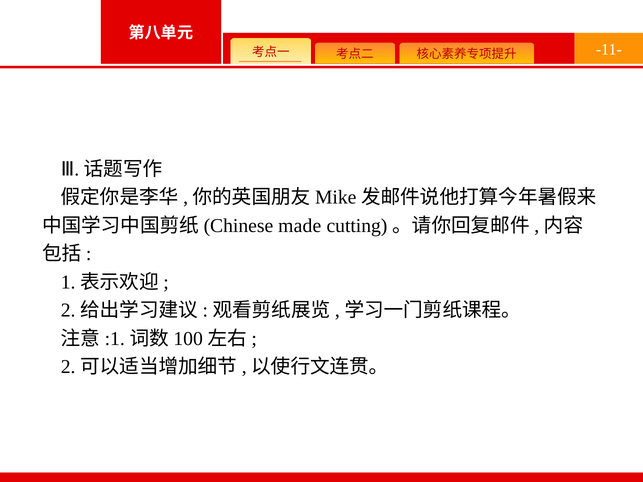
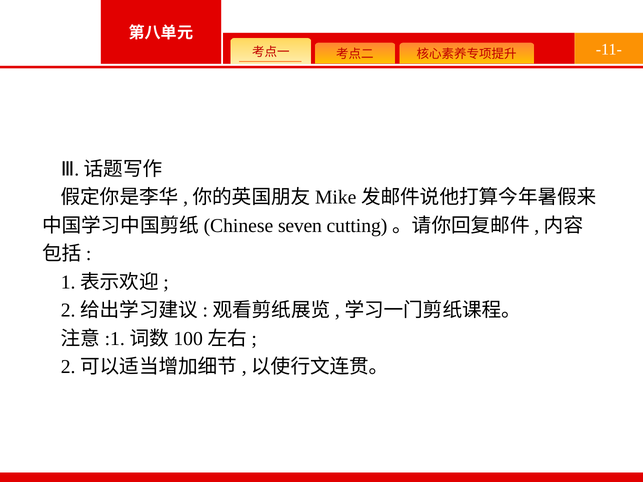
made: made -> seven (300, 226)
